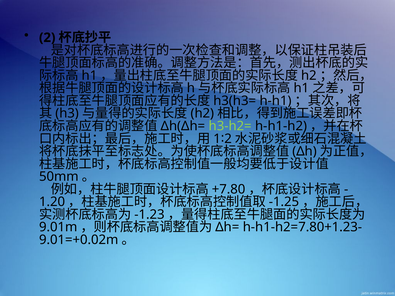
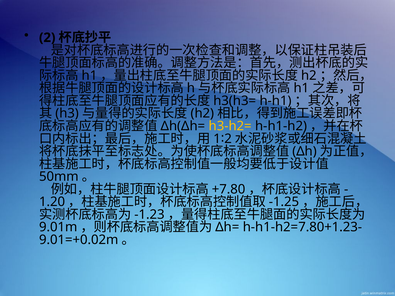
h3-h2= colour: light green -> yellow (230, 126)
